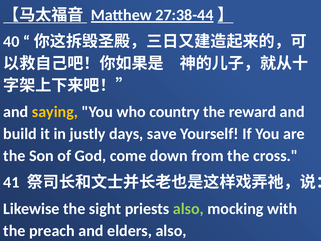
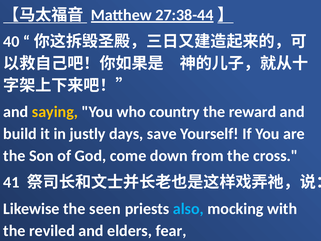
sight: sight -> seen (105, 209)
also colour: light green -> light blue (188, 209)
preach: preach -> reviled (52, 230)
elders also: also -> fear (171, 230)
